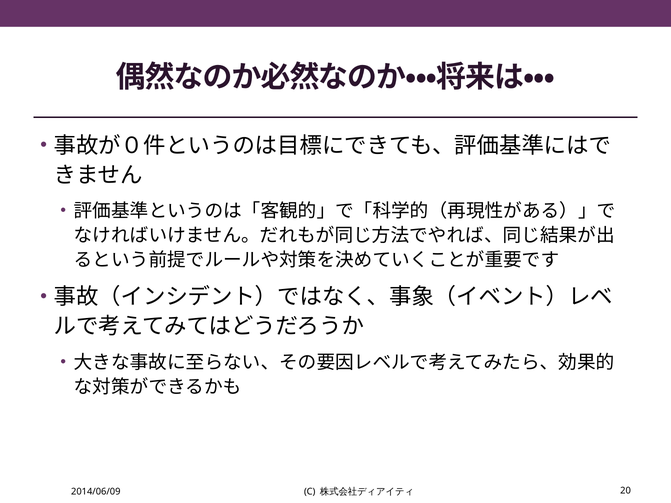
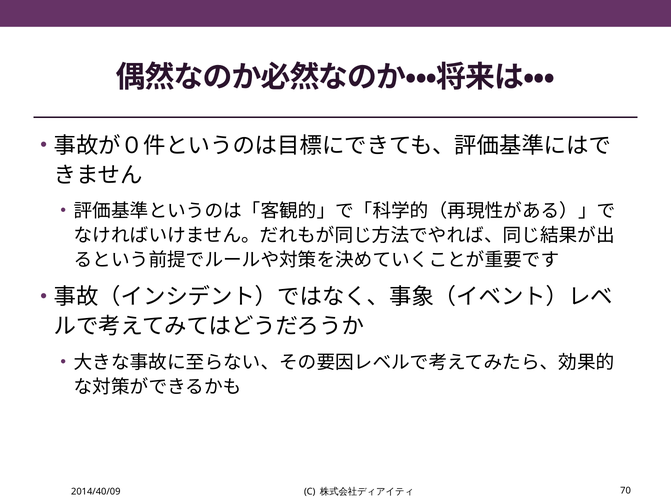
2014/06/09: 2014/06/09 -> 2014/40/09 (96, 492)
20: 20 -> 70 (626, 491)
